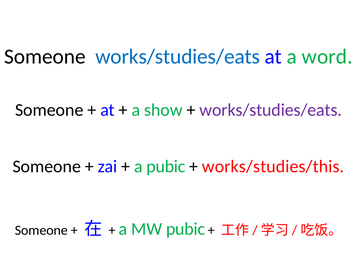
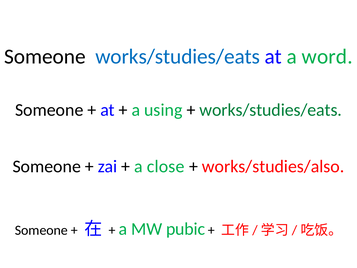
show: show -> using (163, 110)
works/studies/eats colour: purple -> green (271, 110)
a pubic: pubic -> close (166, 166)
works/studies/this: works/studies/this -> works/studies/also (273, 166)
